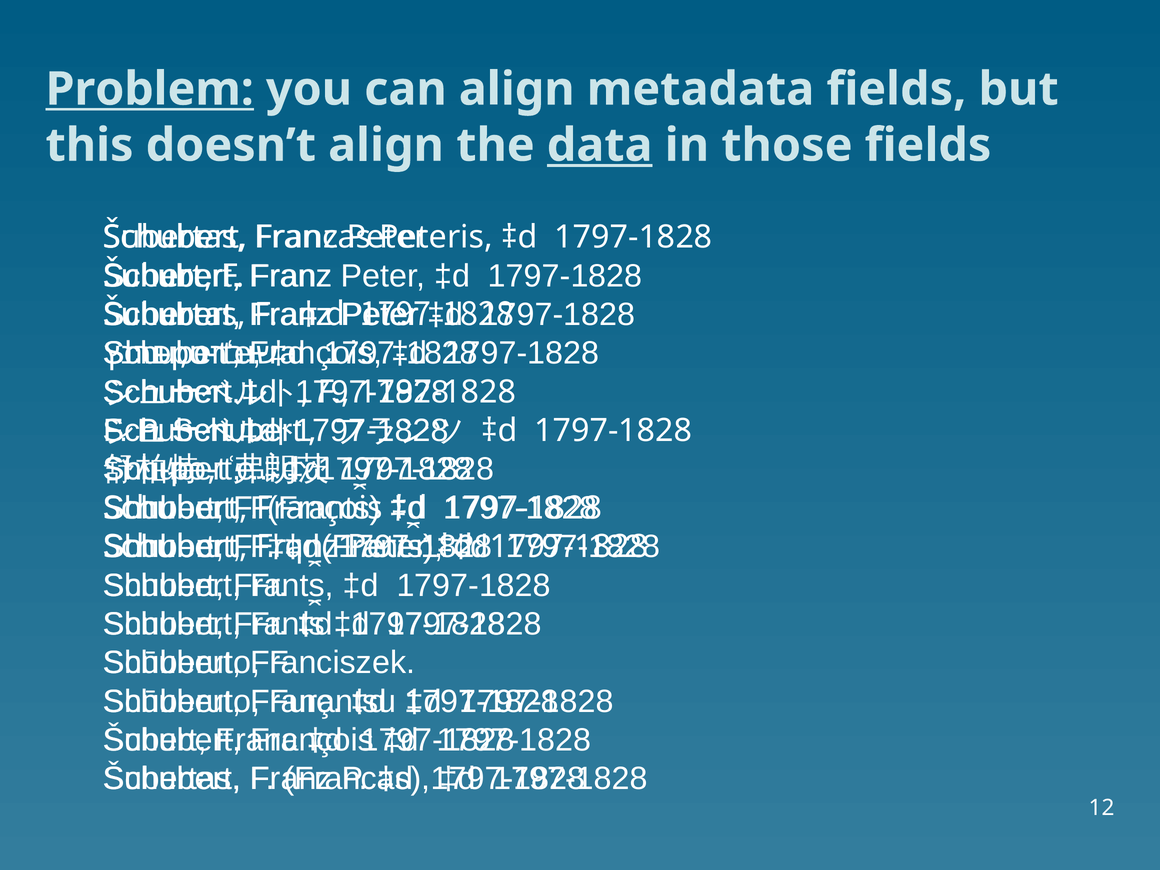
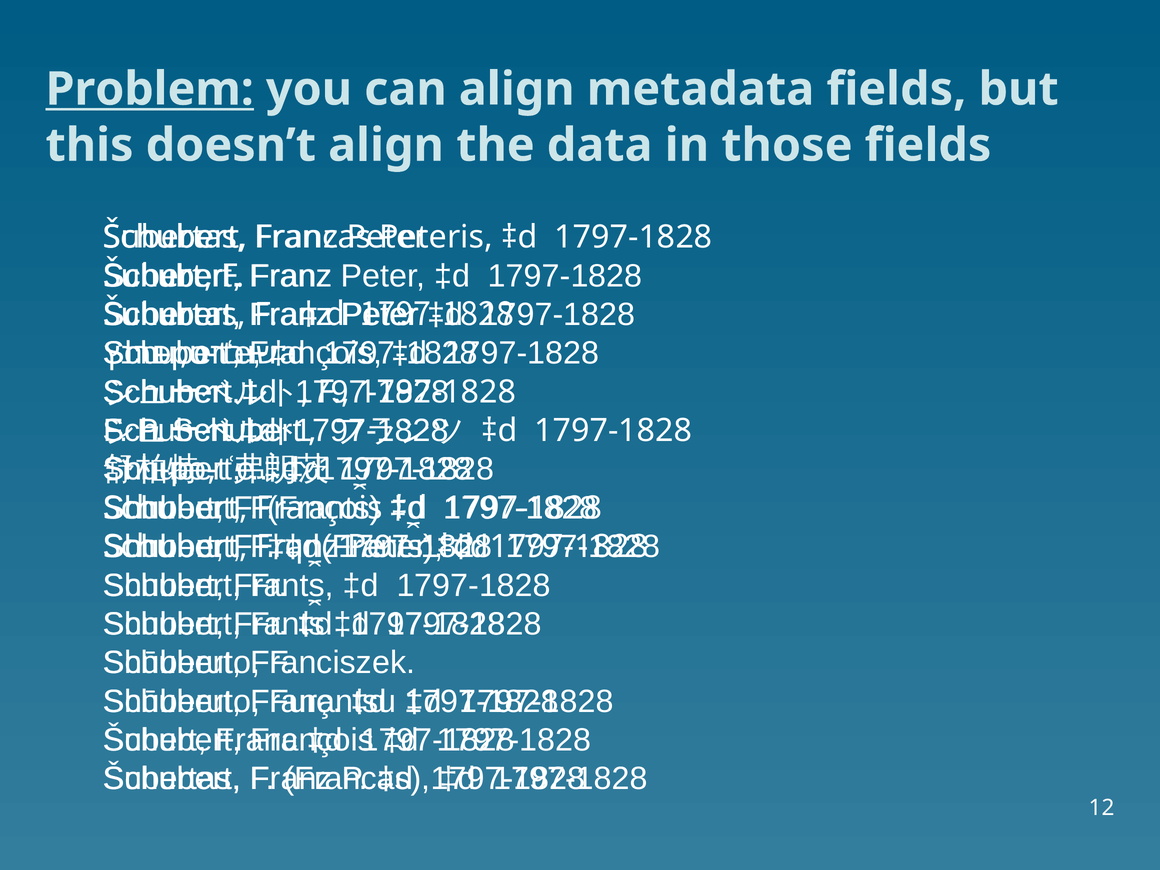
data underline: present -> none (600, 145)
